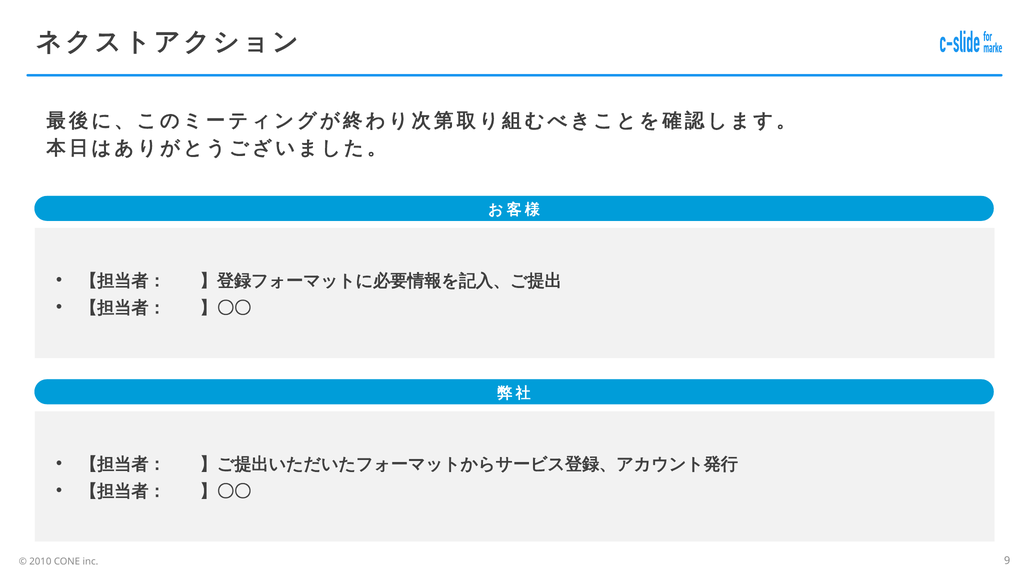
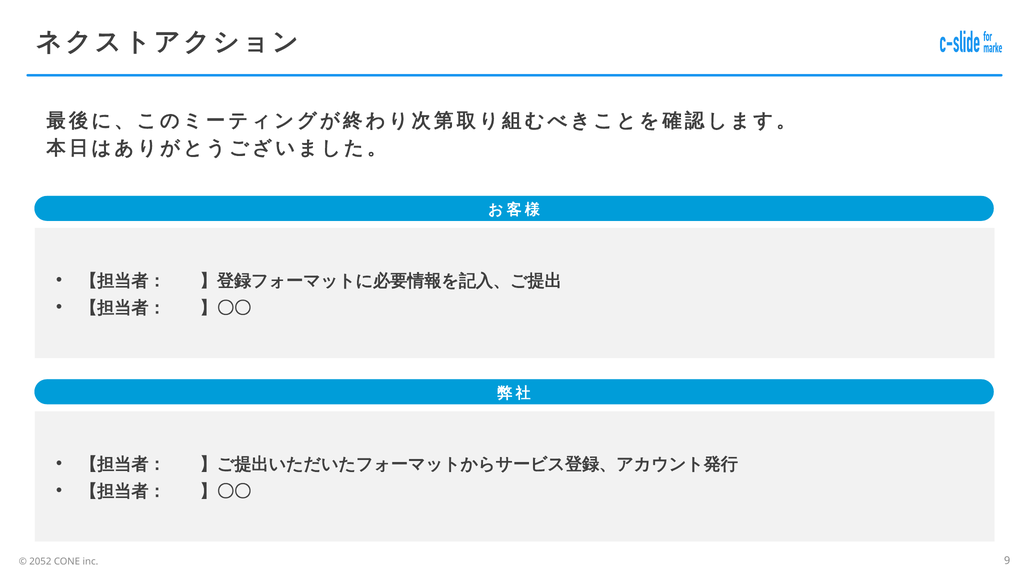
2010: 2010 -> 2052 (40, 561)
